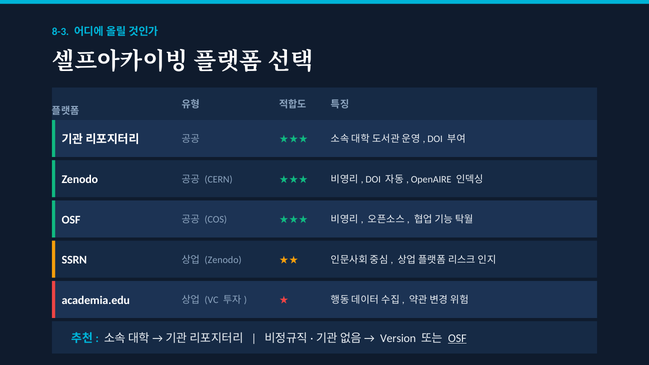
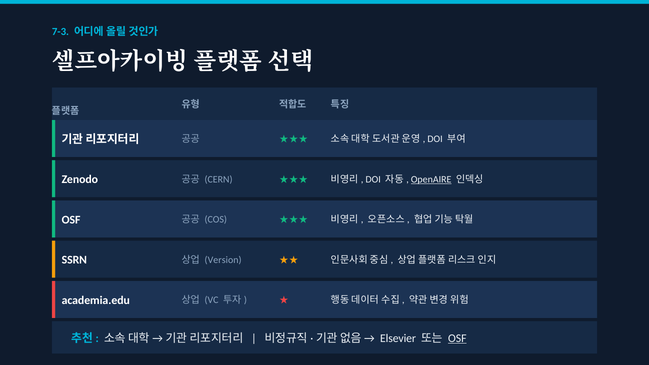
8-3: 8-3 -> 7-3 (60, 32)
OpenAIRE underline: none -> present (431, 179)
Zenodo: Zenodo -> Version (223, 260)
Version: Version -> Elsevier (398, 338)
